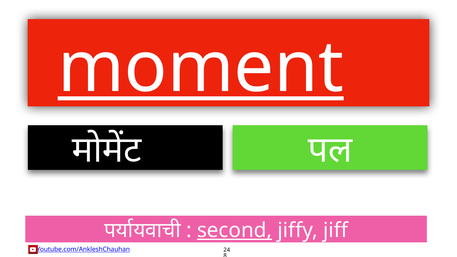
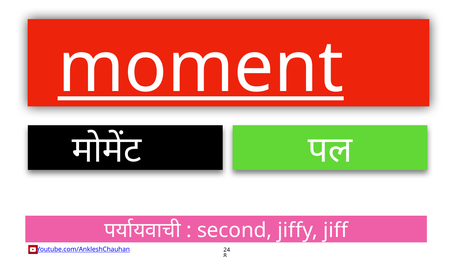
second underline: present -> none (235, 231)
